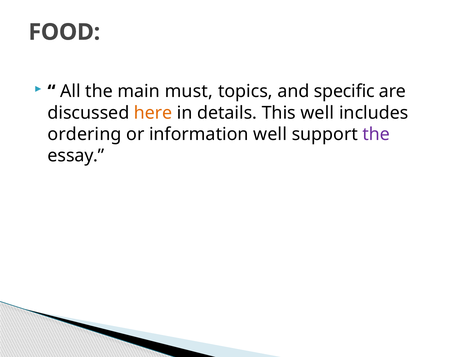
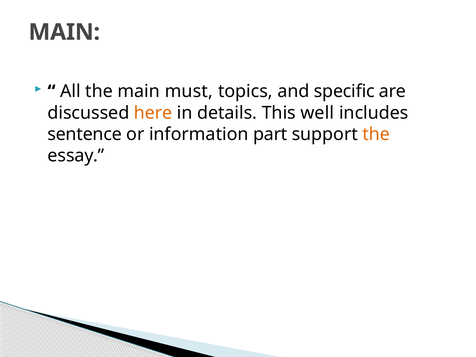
FOOD: FOOD -> MAIN (64, 32)
ordering: ordering -> sentence (85, 134)
information well: well -> part (270, 134)
the colour: purple -> orange (376, 134)
